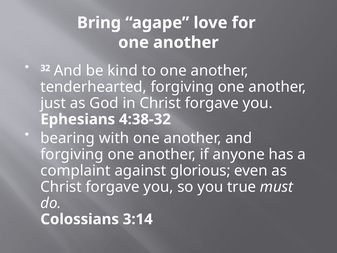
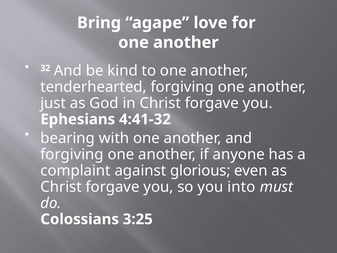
4:38-32: 4:38-32 -> 4:41-32 (145, 119)
true: true -> into (241, 187)
3:14: 3:14 -> 3:25 (138, 219)
